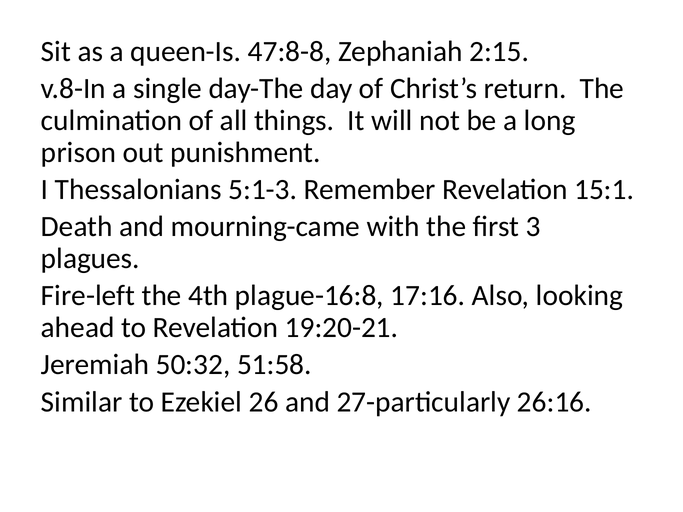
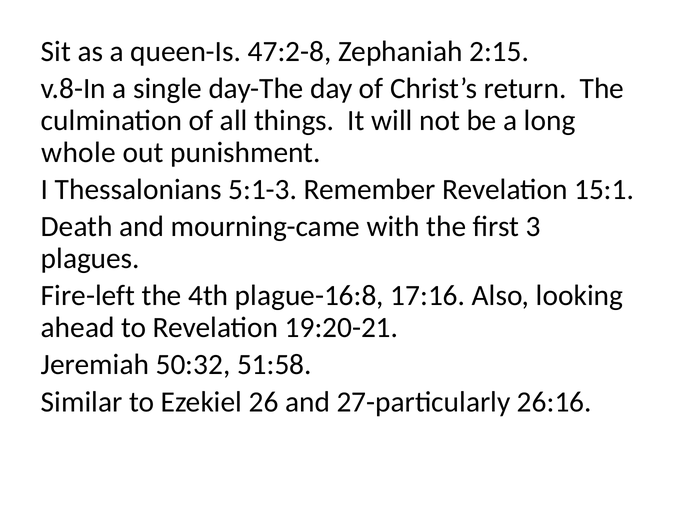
47:8-8: 47:8-8 -> 47:2-8 (290, 52)
prison: prison -> whole (79, 152)
